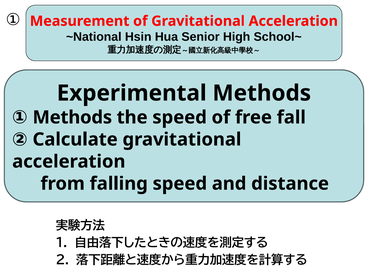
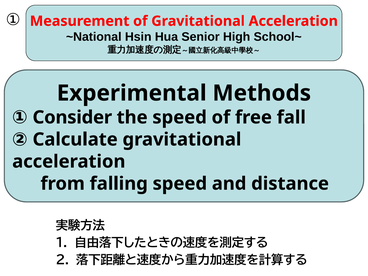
① Methods: Methods -> Consider (72, 117)
